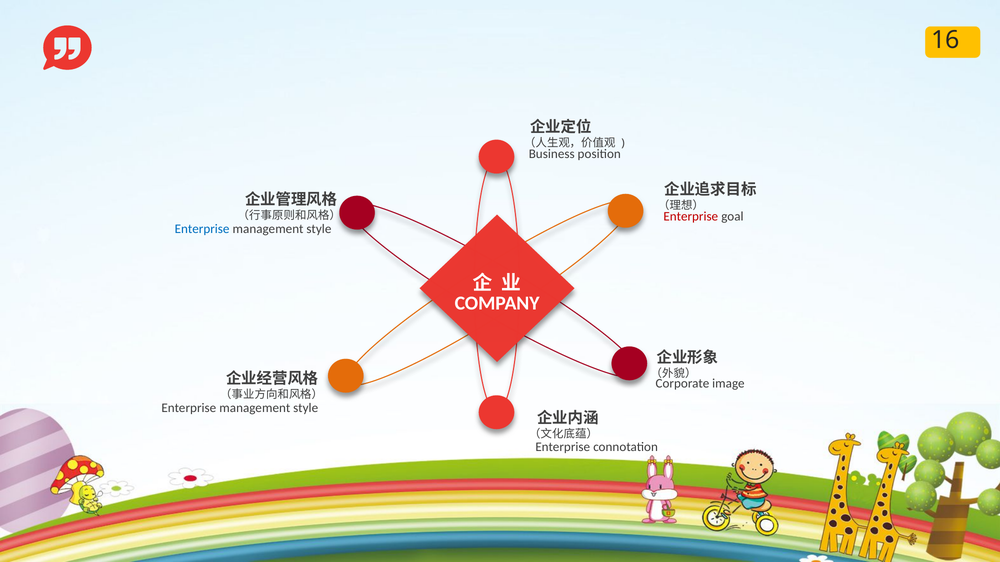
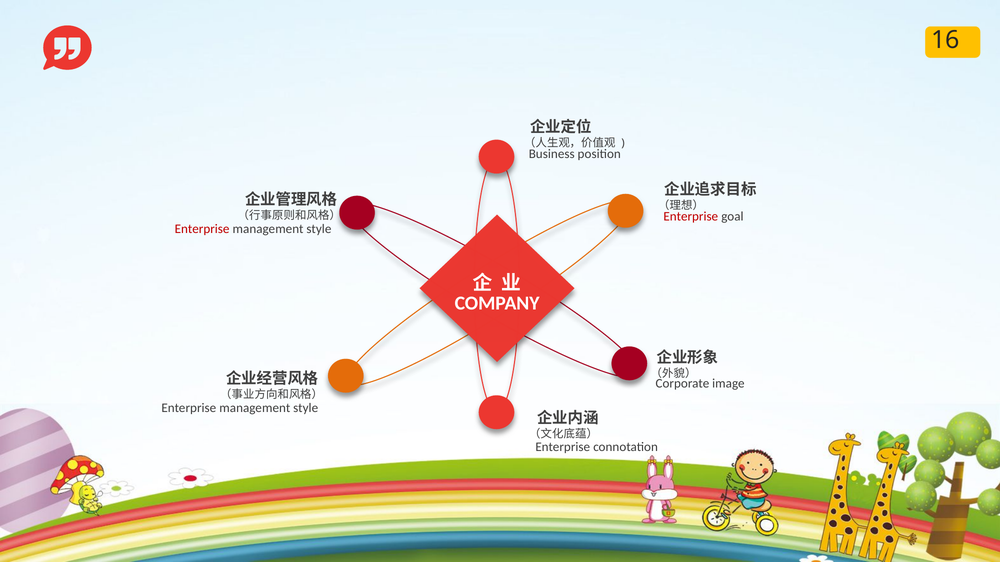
Enterprise colour: blue -> red (202, 229)
